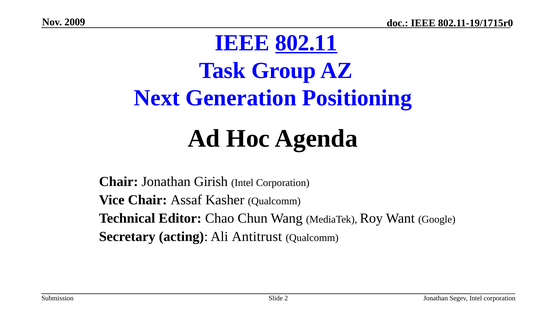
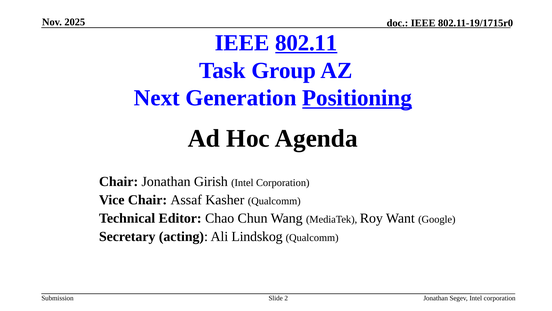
2009: 2009 -> 2025 (75, 22)
Positioning underline: none -> present (357, 98)
Antitrust: Antitrust -> Lindskog (257, 236)
